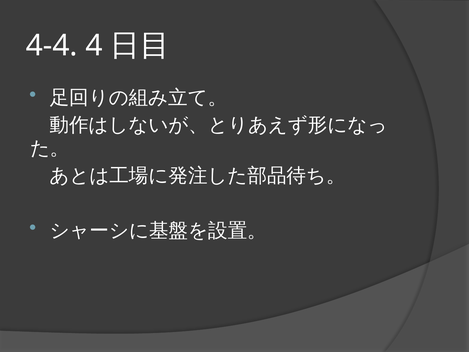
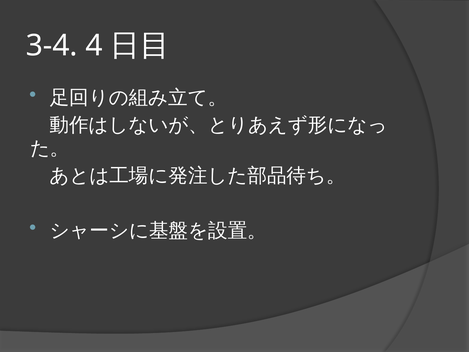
4-4: 4-4 -> 3-4 (52, 45)
